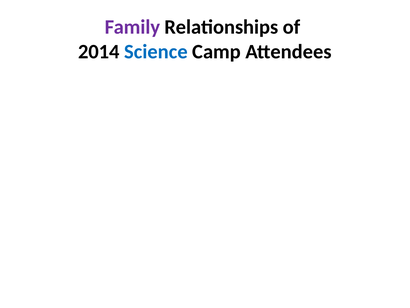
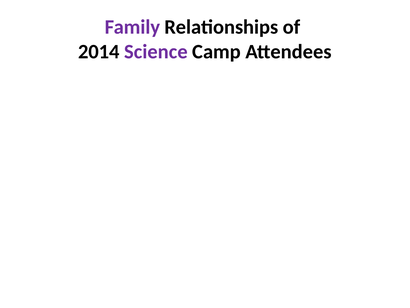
Science colour: blue -> purple (156, 52)
